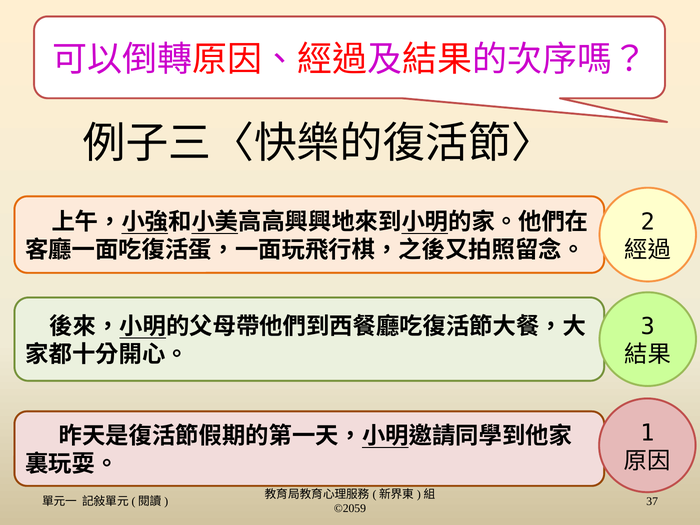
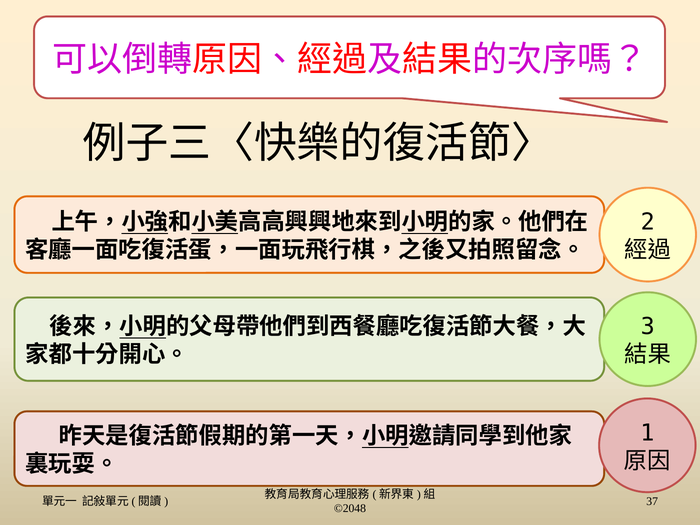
©2059: ©2059 -> ©2048 (350, 508)
